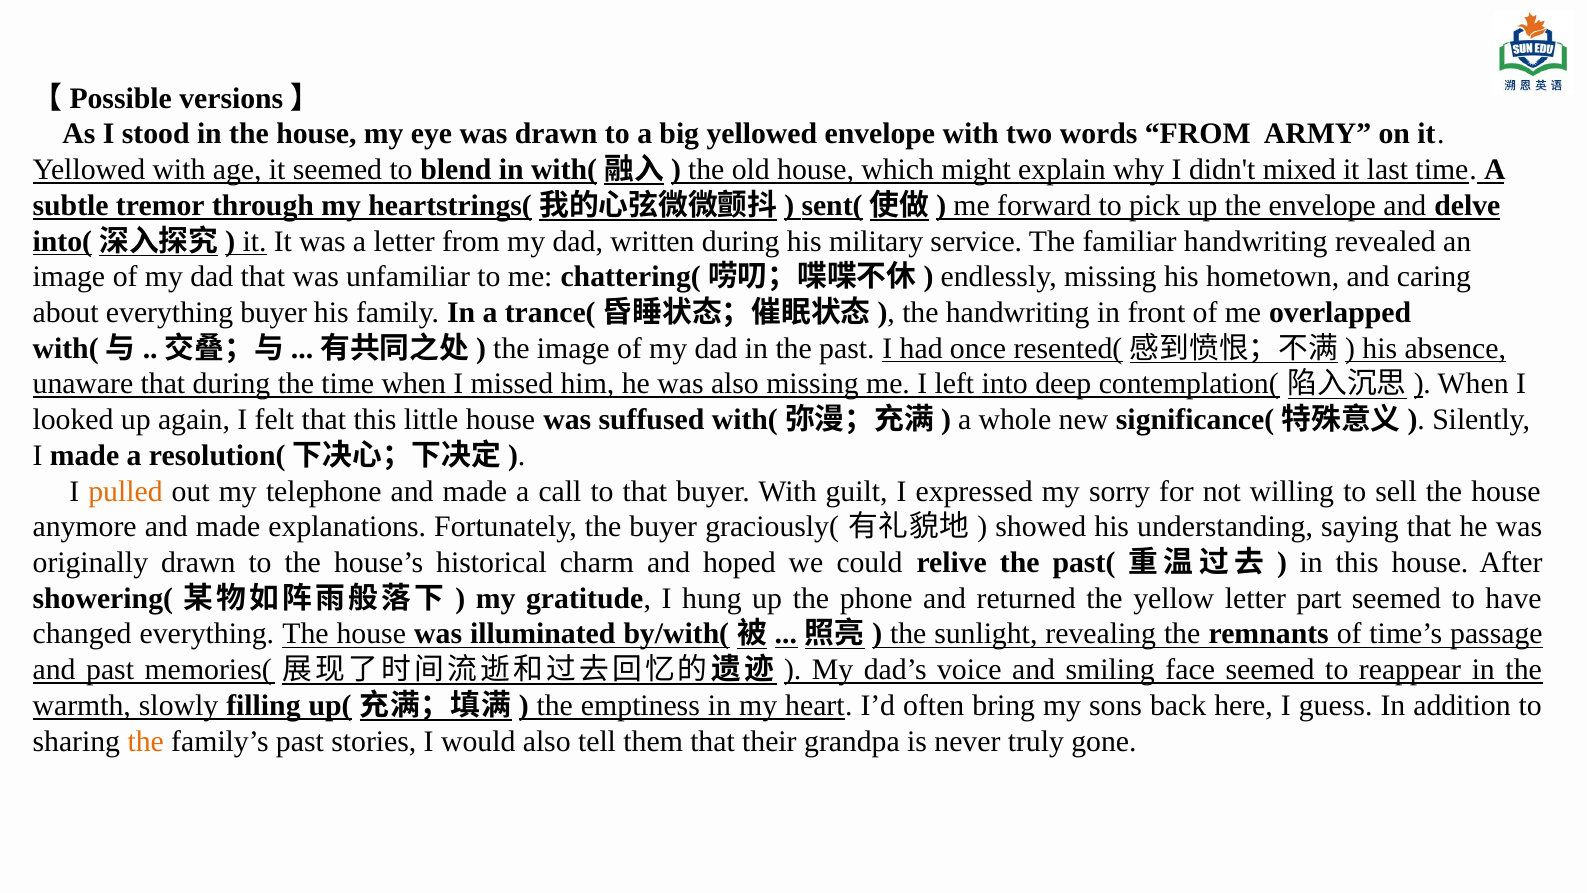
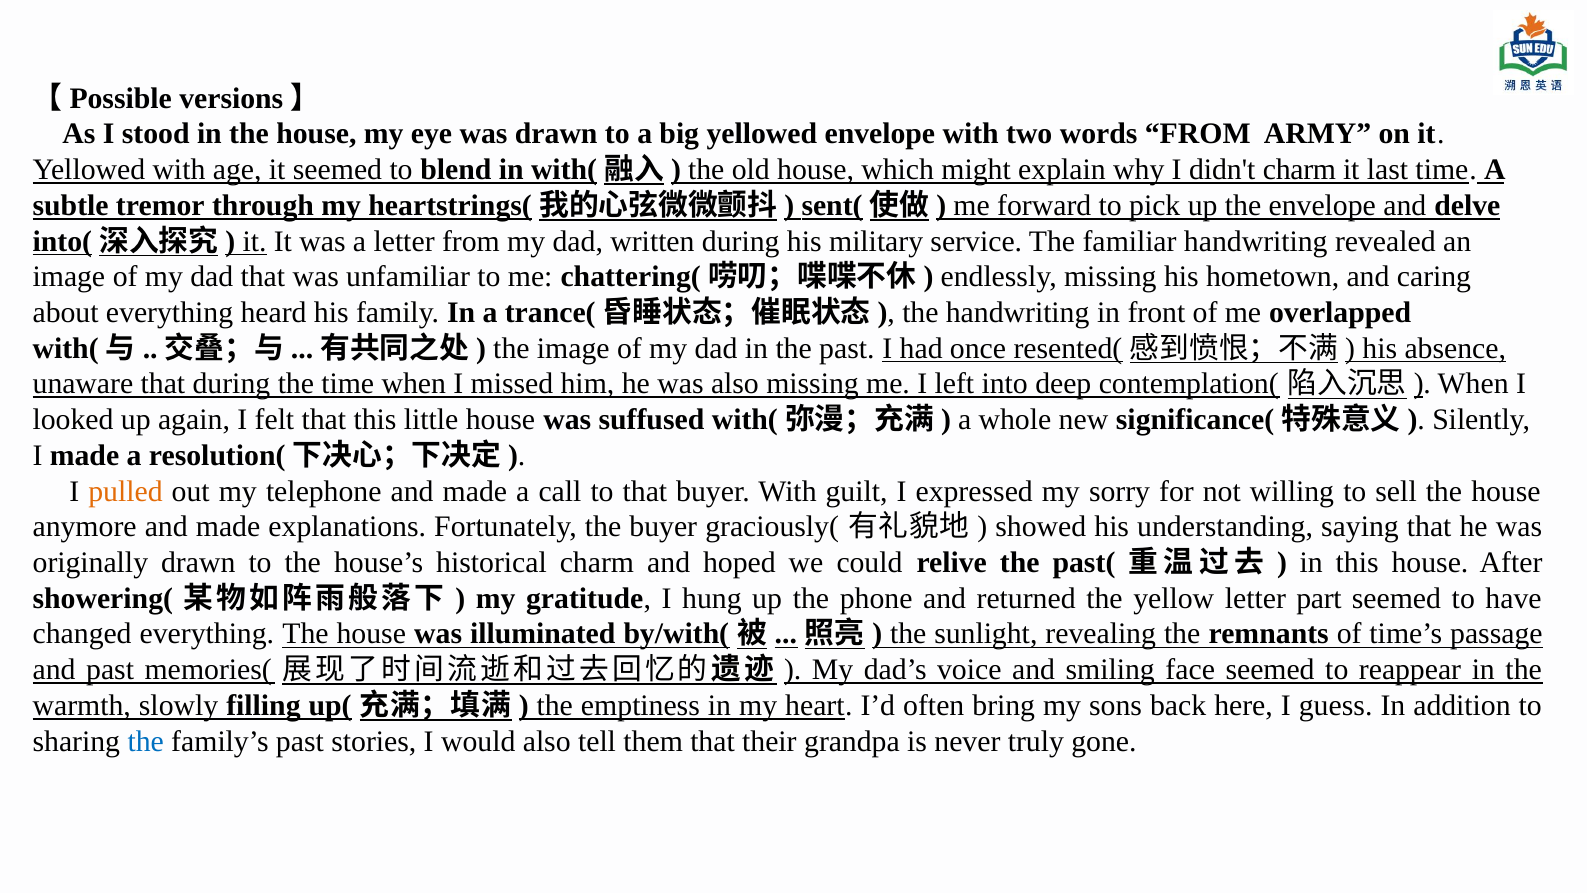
didn't mixed: mixed -> charm (1299, 170)
everything buyer: buyer -> heard (274, 313)
the colour: orange -> blue (146, 741)
